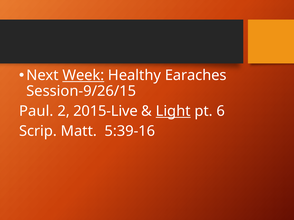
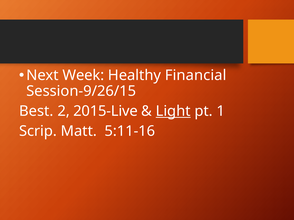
Week underline: present -> none (83, 75)
Earaches: Earaches -> Financial (196, 75)
Paul: Paul -> Best (36, 111)
6: 6 -> 1 (221, 111)
5:39-16: 5:39-16 -> 5:11-16 (130, 131)
